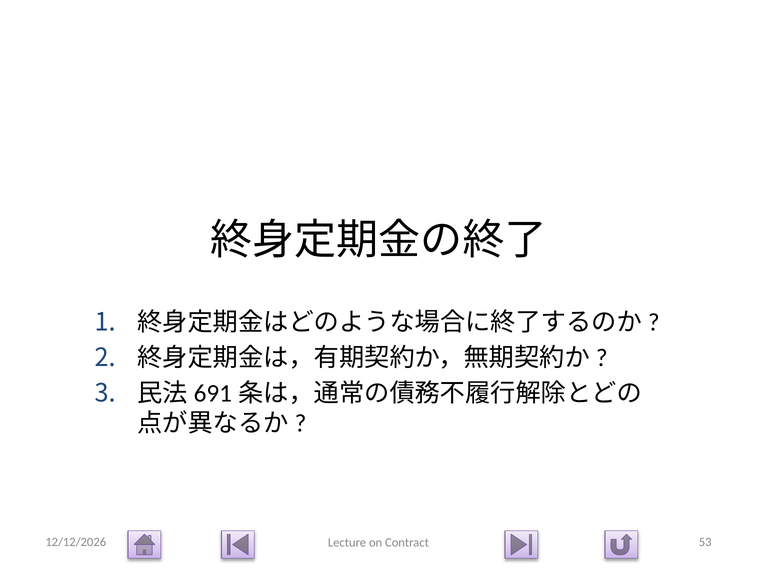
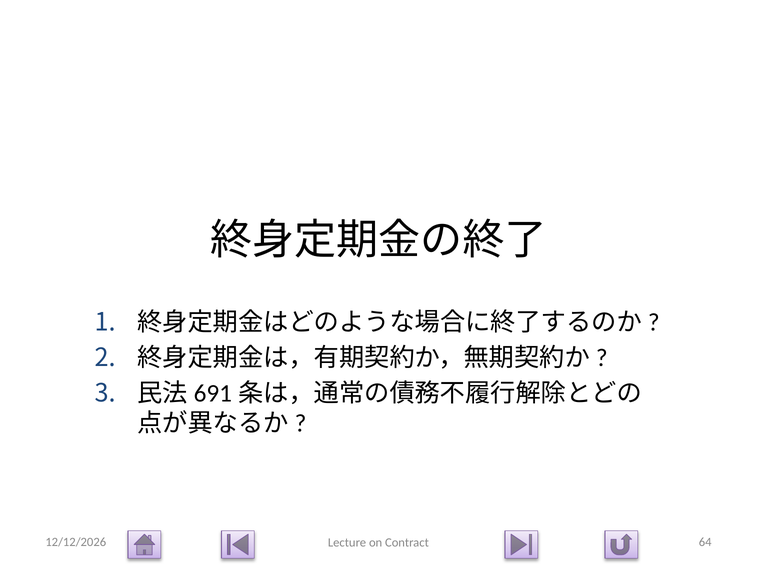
53: 53 -> 64 (705, 542)
